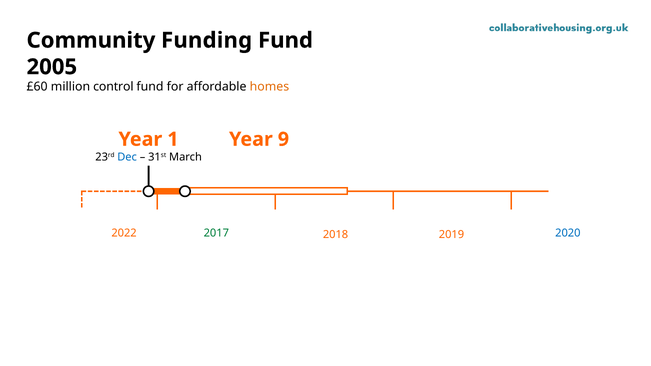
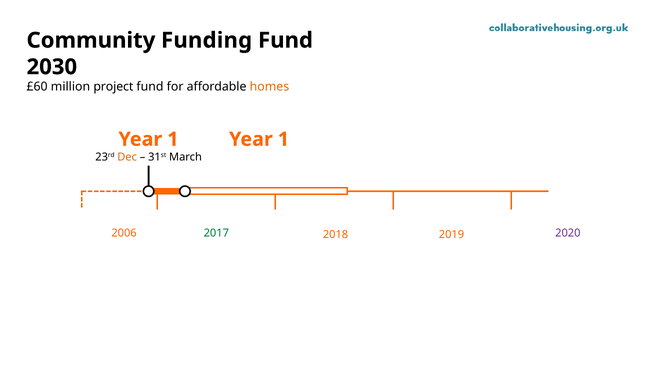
2005: 2005 -> 2030 (52, 67)
control: control -> project (113, 87)
9: 9 -> 1 (283, 139)
Dec colour: blue -> orange (127, 157)
2020 colour: blue -> purple (568, 233)
2022: 2022 -> 2006 (124, 233)
